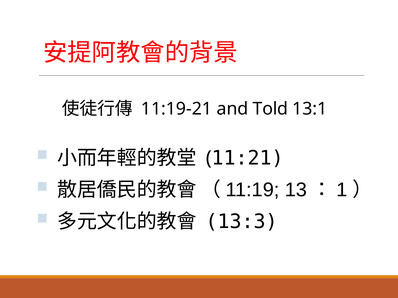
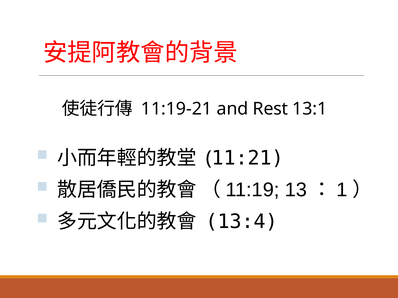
Told: Told -> Rest (270, 109)
13:3: 13:3 -> 13:4 (242, 222)
